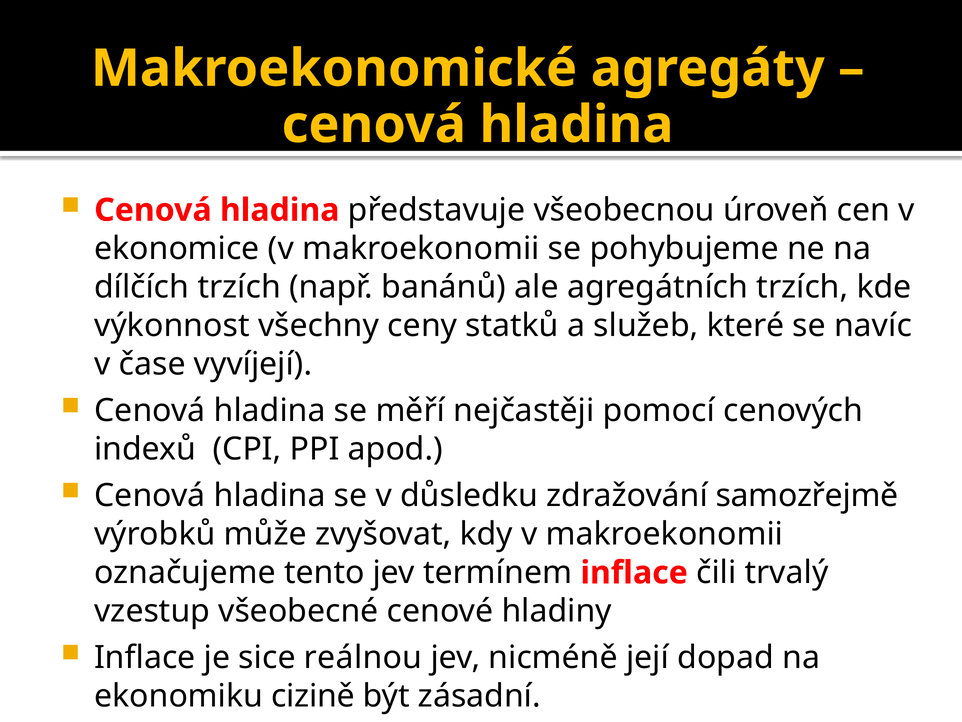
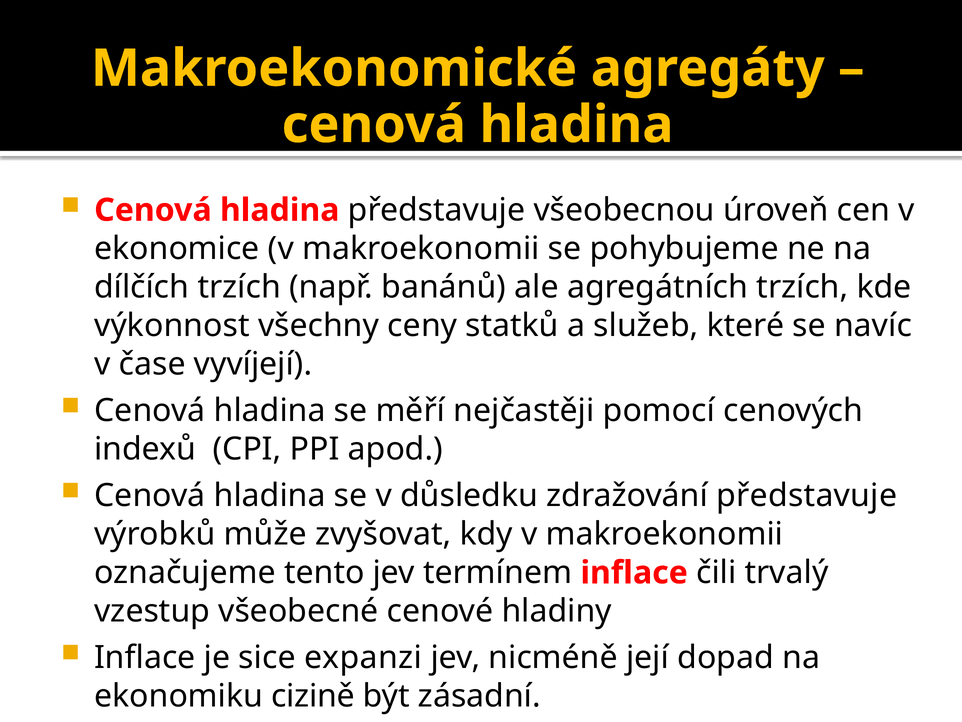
zdražování samozřejmě: samozřejmě -> představuje (807, 495)
reálnou: reálnou -> expanzi (363, 657)
